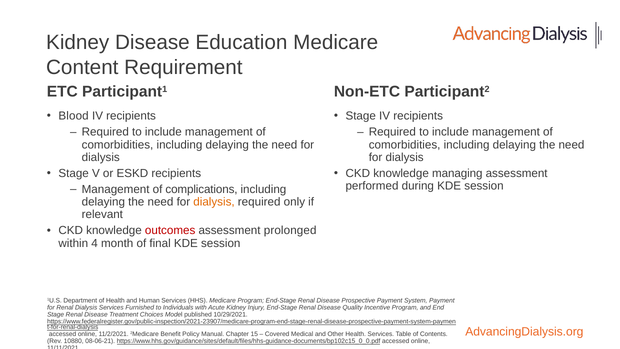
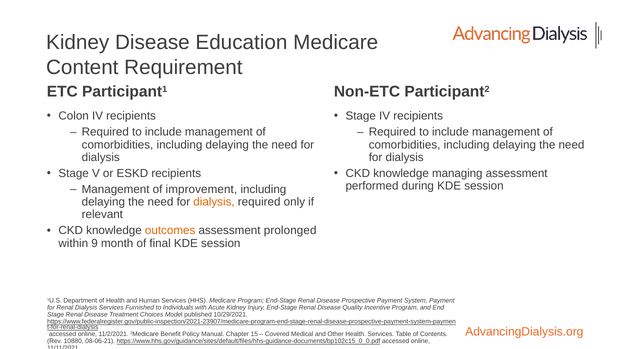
Blood: Blood -> Colon (74, 116)
complications: complications -> improvement (201, 189)
outcomes colour: red -> orange (170, 230)
4: 4 -> 9 (95, 243)
